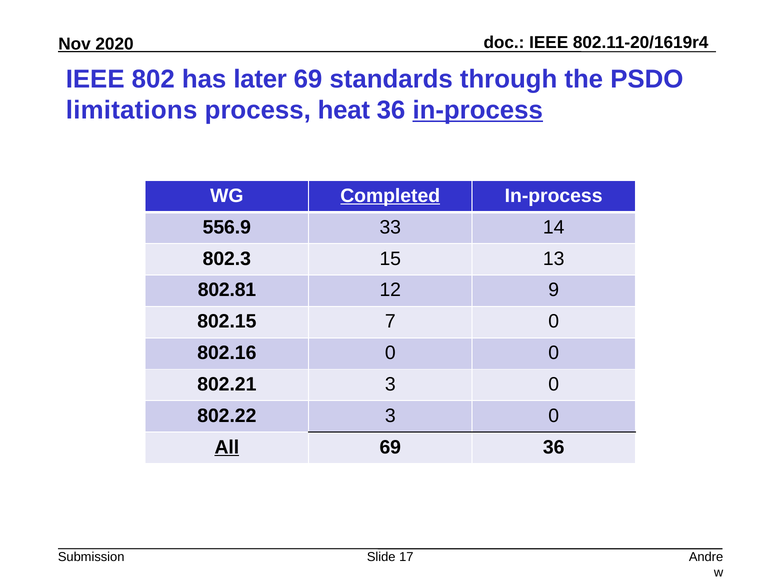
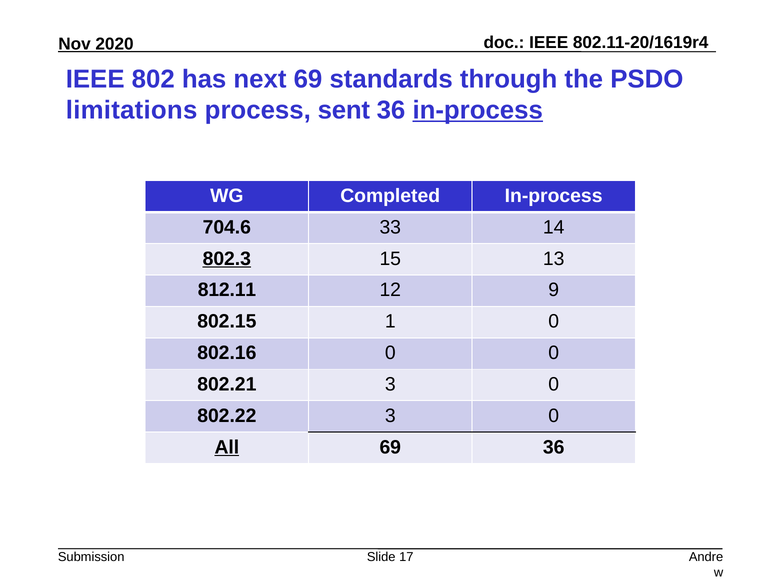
later: later -> next (260, 79)
heat: heat -> sent (344, 110)
Completed underline: present -> none (390, 196)
556.9: 556.9 -> 704.6 (227, 227)
802.3 underline: none -> present (227, 258)
802.81: 802.81 -> 812.11 (227, 290)
7: 7 -> 1 (390, 321)
